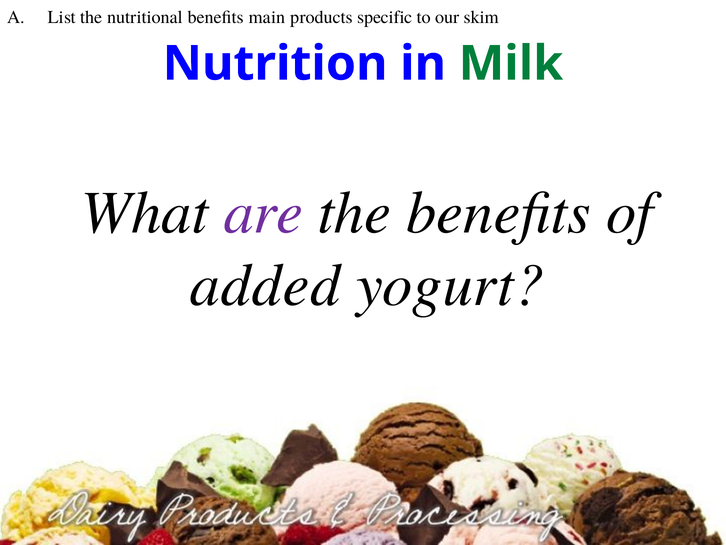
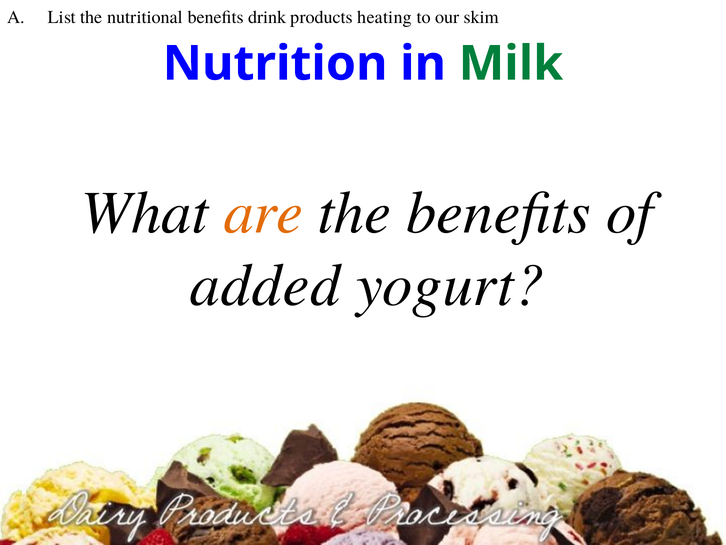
main: main -> drink (267, 17)
specific: specific -> heating (385, 17)
are colour: purple -> orange (263, 212)
